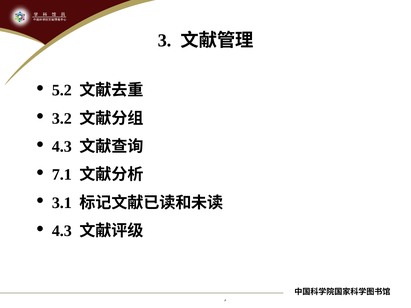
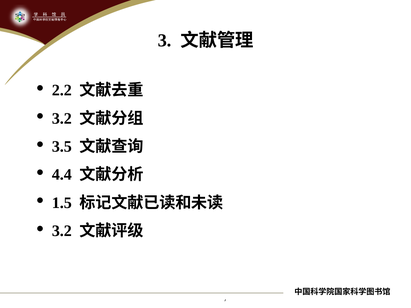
5.2: 5.2 -> 2.2 (62, 90)
4.3: 4.3 -> 3.5 (62, 147)
7.1: 7.1 -> 4.4 (62, 175)
3.1: 3.1 -> 1.5 (62, 203)
4.3: 4.3 -> 3.2 (62, 231)
